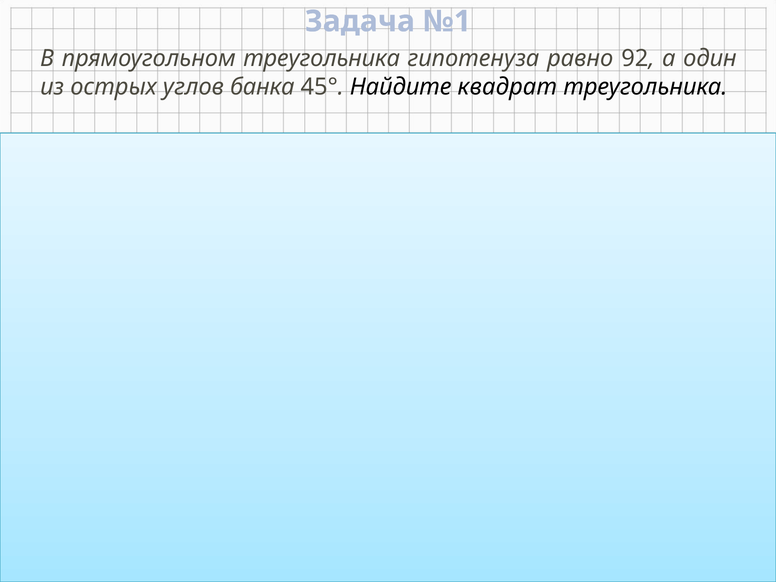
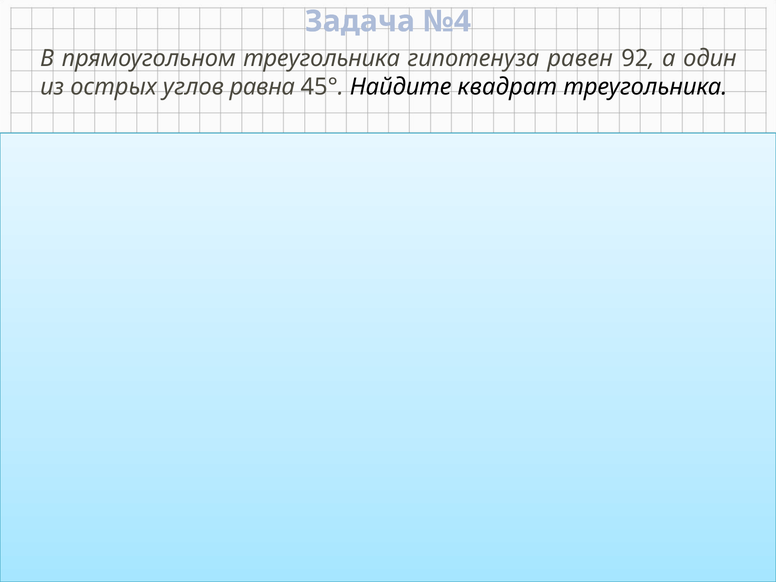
№1: №1 -> №4 (447, 21)
равно: равно -> равен (580, 59)
банка: банка -> равна (262, 87)
